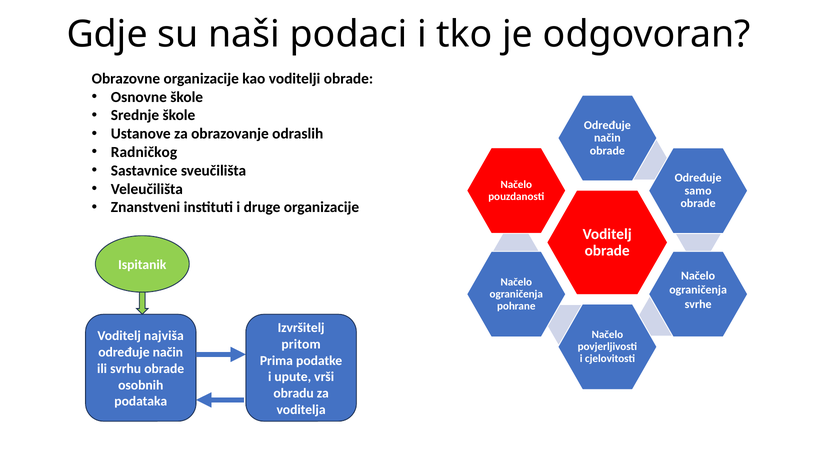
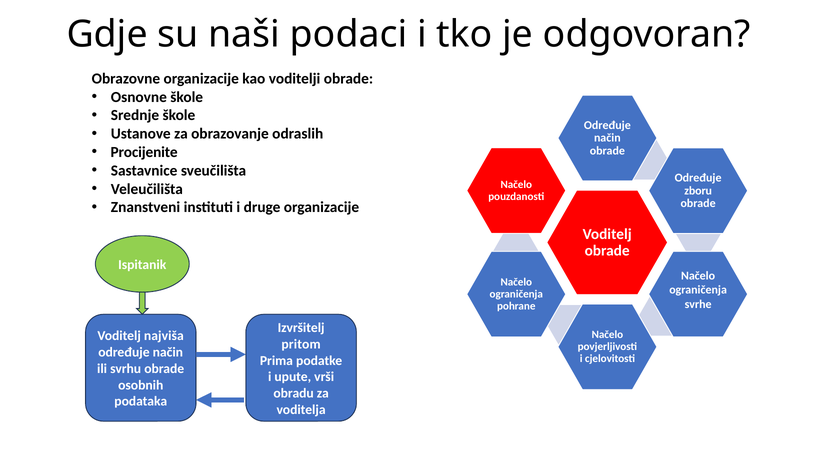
Radničkog: Radničkog -> Procijenite (144, 152)
samo: samo -> zboru (698, 191)
